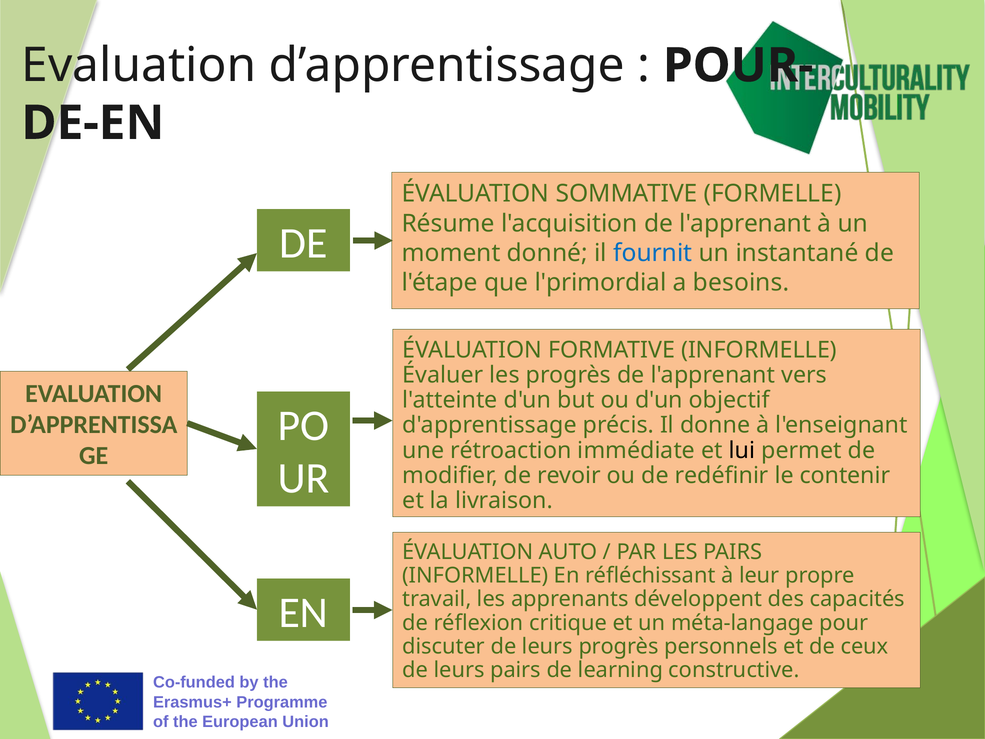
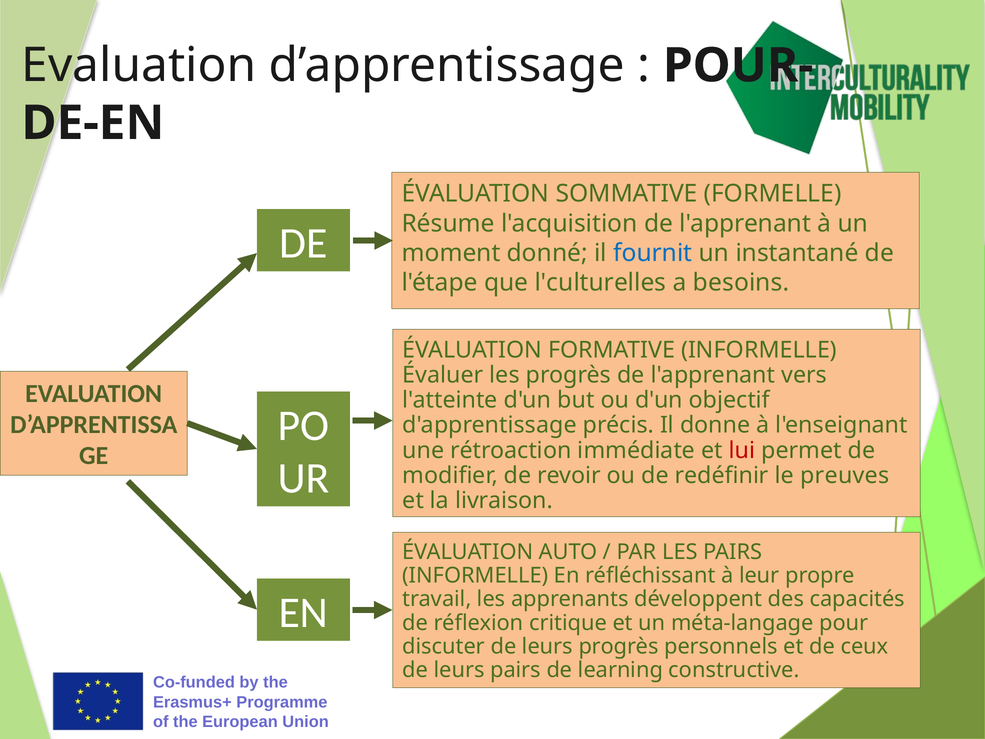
l'primordial: l'primordial -> l'culturelles (600, 282)
lui colour: black -> red (742, 450)
contenir: contenir -> preuves (845, 475)
